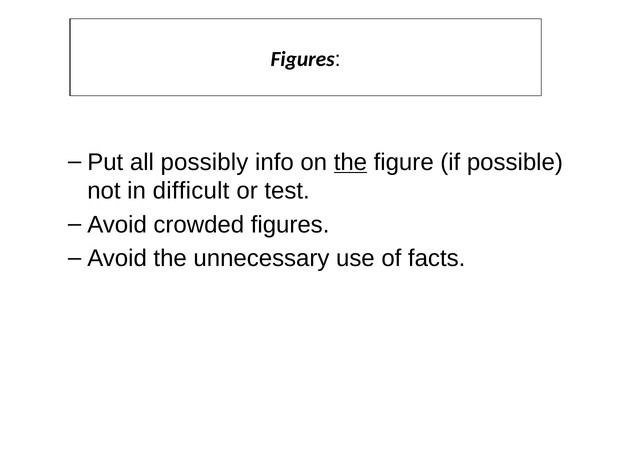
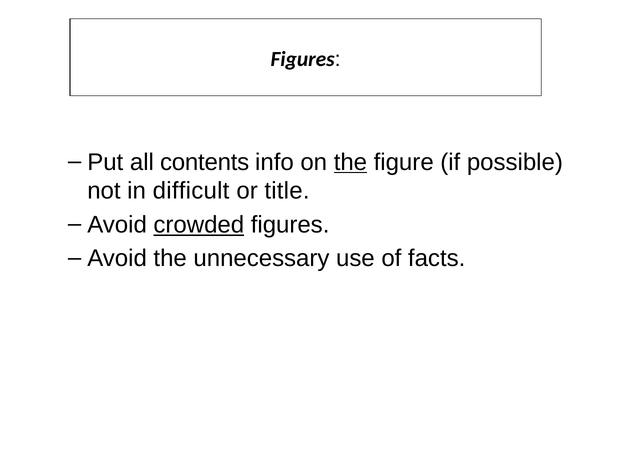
possibly: possibly -> contents (205, 162)
test: test -> title (287, 191)
crowded underline: none -> present (199, 225)
